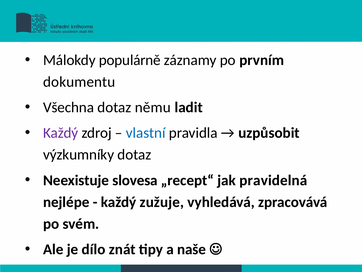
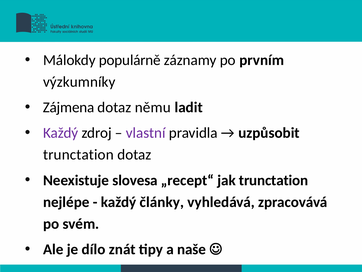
dokumentu: dokumentu -> výzkumníky (79, 82)
Všechna: Všechna -> Zájmena (69, 107)
vlastní colour: blue -> purple (146, 133)
výzkumníky: výzkumníky -> trunctation (78, 154)
jak pravidelná: pravidelná -> trunctation (274, 180)
zužuje: zužuje -> články (162, 202)
